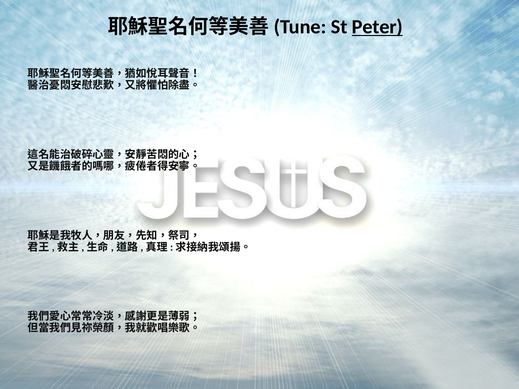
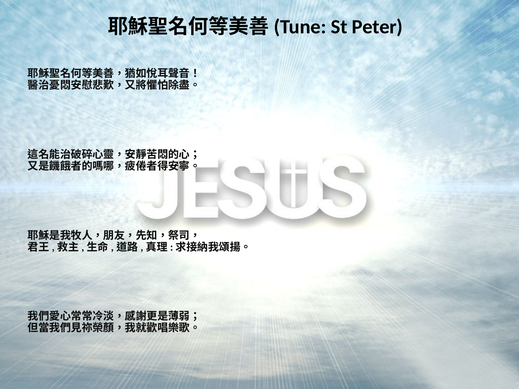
Peter underline: present -> none (377, 27)
